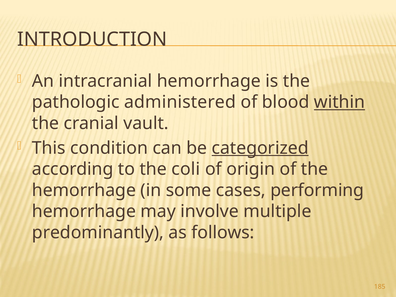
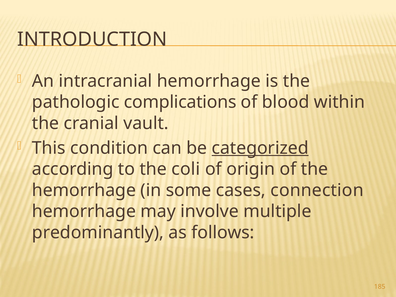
administered: administered -> complications (180, 102)
within underline: present -> none (340, 102)
performing: performing -> connection (317, 190)
